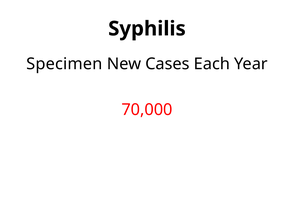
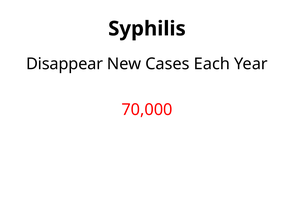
Specimen: Specimen -> Disappear (65, 64)
